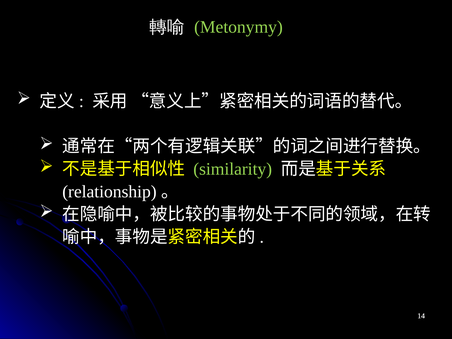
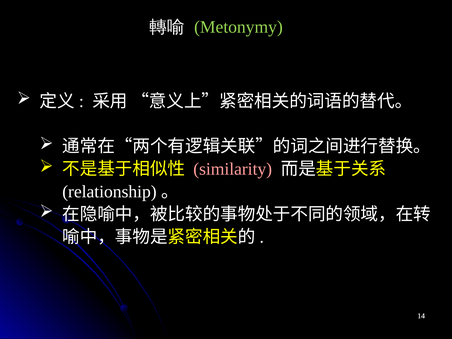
similarity colour: light green -> pink (233, 169)
